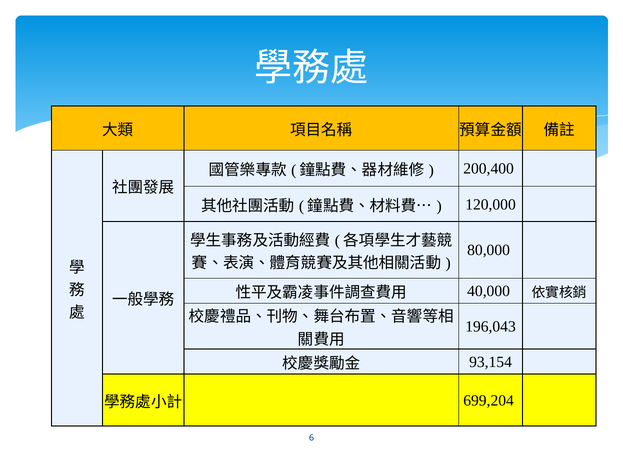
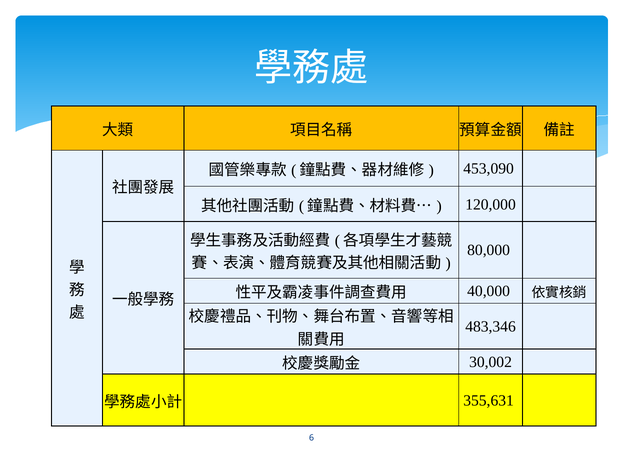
200,400: 200,400 -> 453,090 (489, 169)
196,043: 196,043 -> 483,346 (491, 327)
93,154: 93,154 -> 30,002 (491, 362)
699,204: 699,204 -> 355,631 (489, 401)
